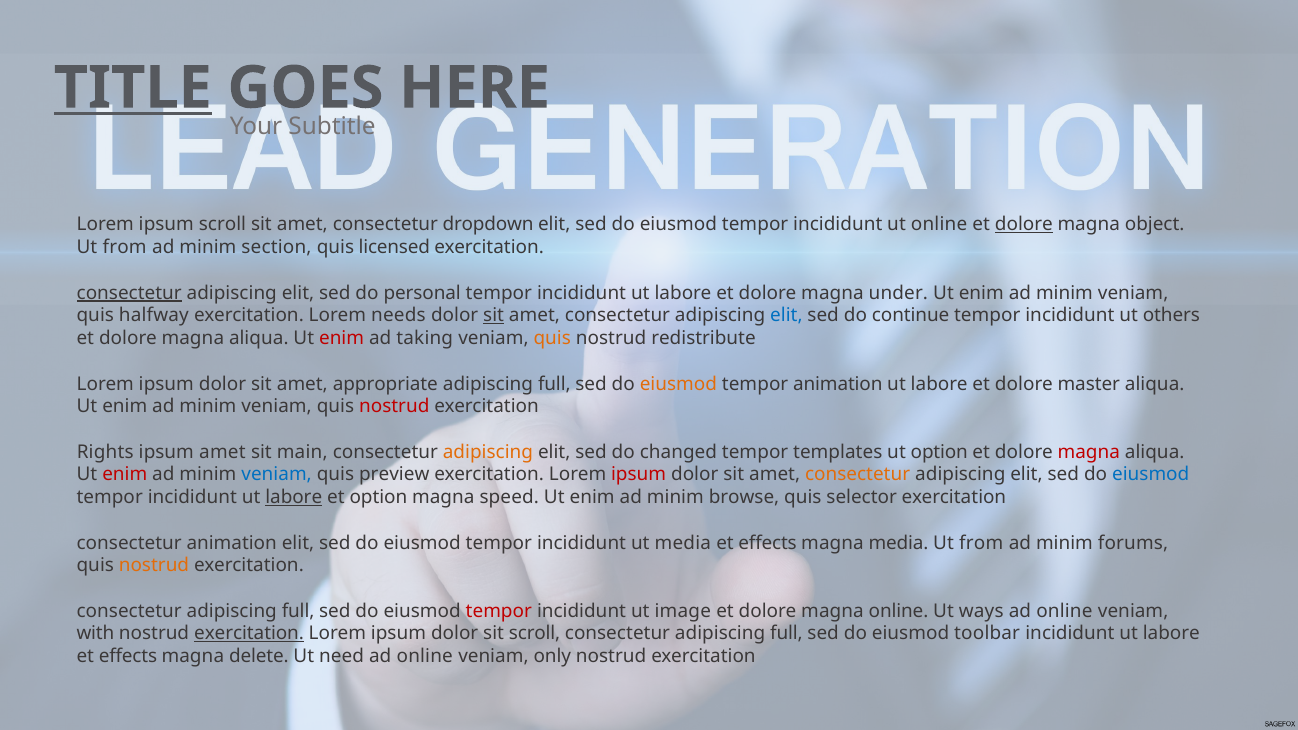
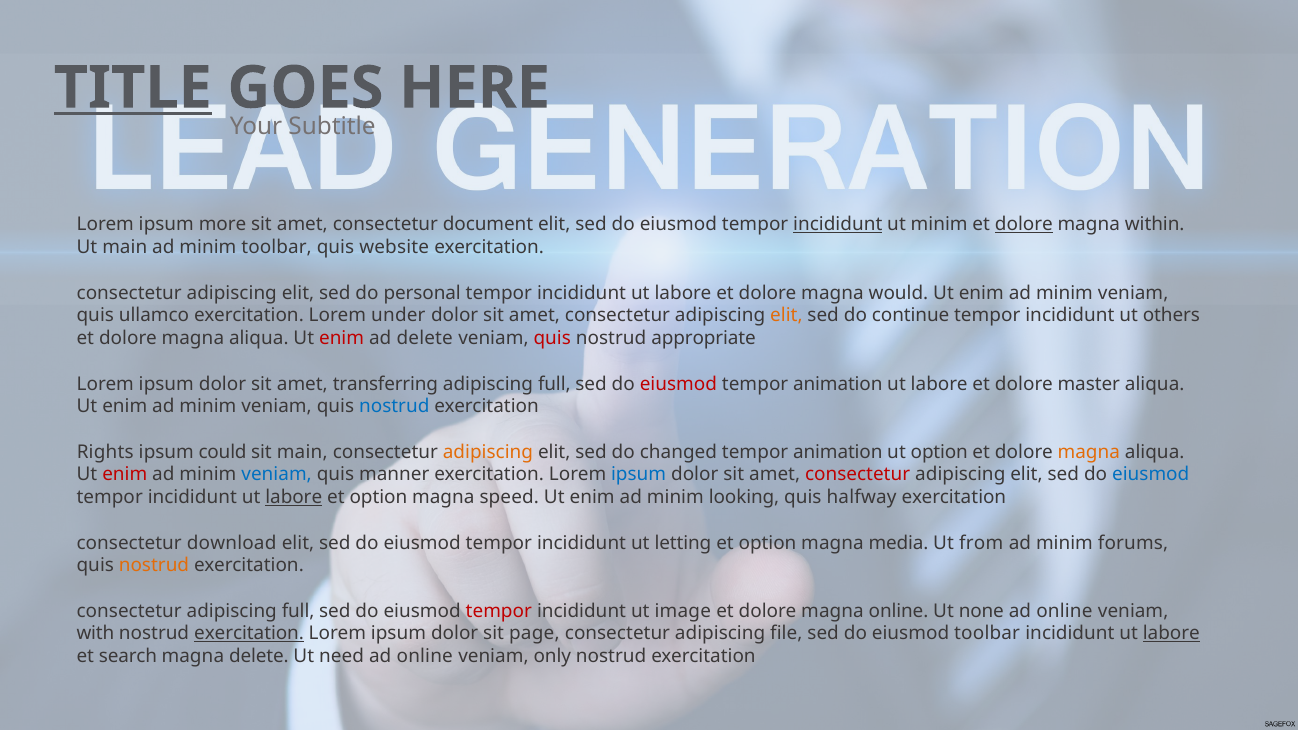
ipsum scroll: scroll -> more (223, 225)
dropdown: dropdown -> document (488, 225)
incididunt underline: none -> present (838, 225)
ut online: online -> minim (939, 225)
object: object -> within (1155, 225)
from: from -> main (125, 247)
minim section: section -> toolbar (277, 247)
licensed: licensed -> website (394, 247)
consectetur underline: present -> none (129, 293)
under: under -> would (898, 293)
halfway: halfway -> ullamco (154, 316)
needs: needs -> under (398, 316)
sit underline: present -> none (494, 316)
elit colour: blue -> orange (786, 316)
ad taking: taking -> delete (425, 338)
quis colour: orange -> red (552, 338)
redistribute: redistribute -> appropriate (704, 338)
appropriate: appropriate -> transferring (385, 384)
eiusmod colour: orange -> red (678, 384)
nostrud colour: red -> blue (394, 407)
ipsum amet: amet -> could (223, 452)
templates: templates -> animation (838, 452)
magna colour: red -> orange (1089, 452)
preview: preview -> manner (394, 475)
ipsum colour: red -> blue (639, 475)
consectetur colour: orange -> red (858, 475)
browse: browse -> looking (744, 497)
selector: selector -> halfway (862, 497)
consectetur animation: animation -> download (232, 543)
ut media: media -> letting (683, 543)
effects: effects -> option (768, 543)
ways: ways -> none (981, 611)
sit scroll: scroll -> page (534, 634)
full: full -> file (786, 634)
labore underline: none -> present (1171, 634)
effects: effects -> search (128, 657)
